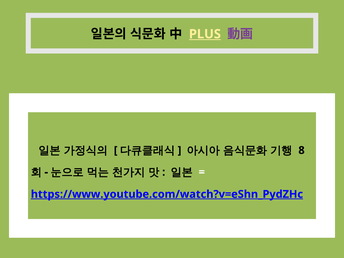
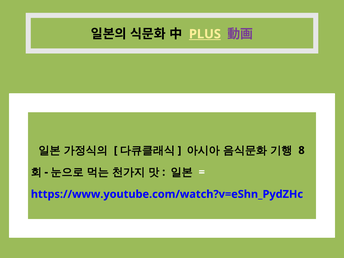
https://www.youtube.com/watch?v=eShn_PydZHc underline: present -> none (167, 194)
